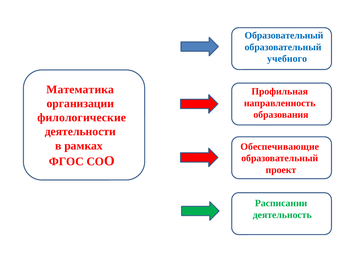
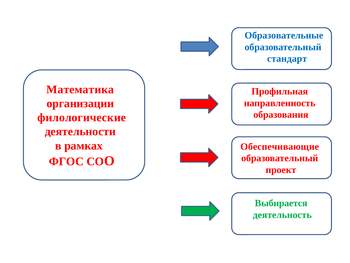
Образовательный: Образовательный -> Образовательные (284, 35)
учебного: учебного -> стандарт (287, 59)
Расписании: Расписании -> Выбирается (281, 203)
